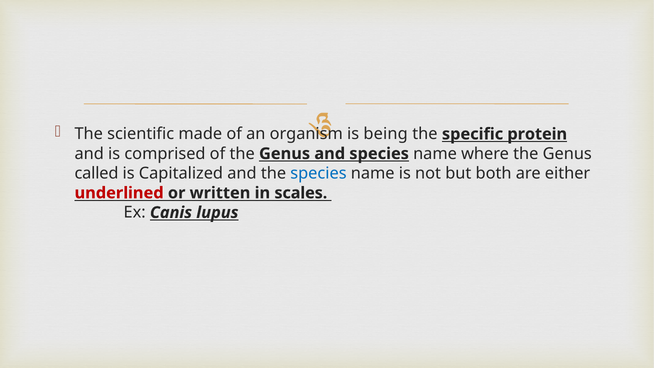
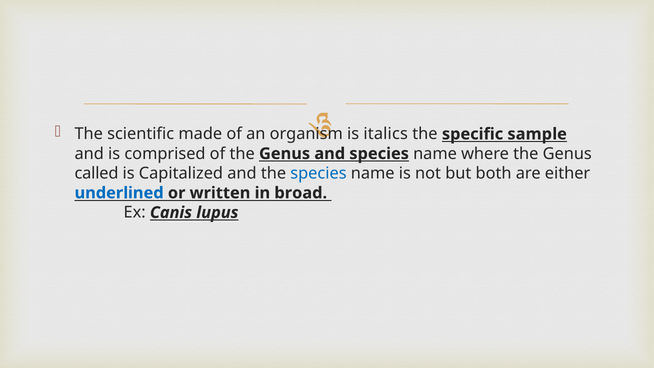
being: being -> italics (386, 134)
protein: protein -> sample (537, 134)
underlined colour: red -> blue (119, 193)
scales: scales -> broad (301, 193)
